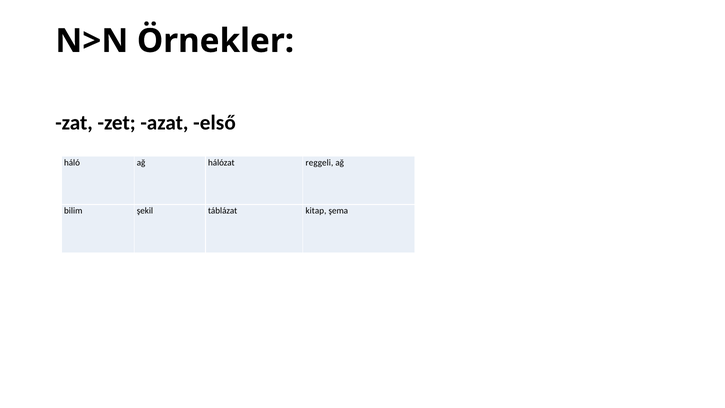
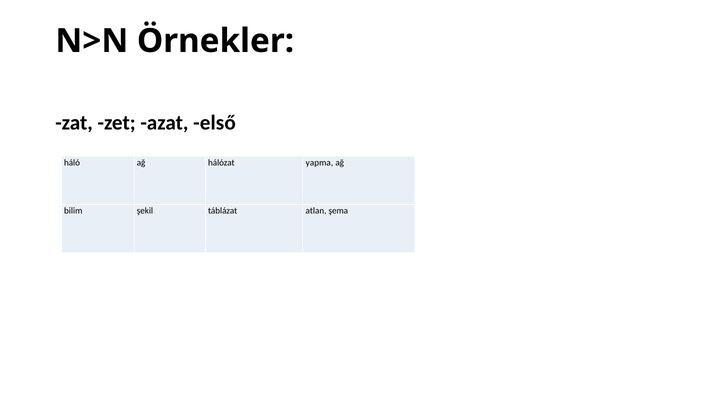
reggeli: reggeli -> yapma (319, 162)
kitap: kitap -> atlan (316, 211)
